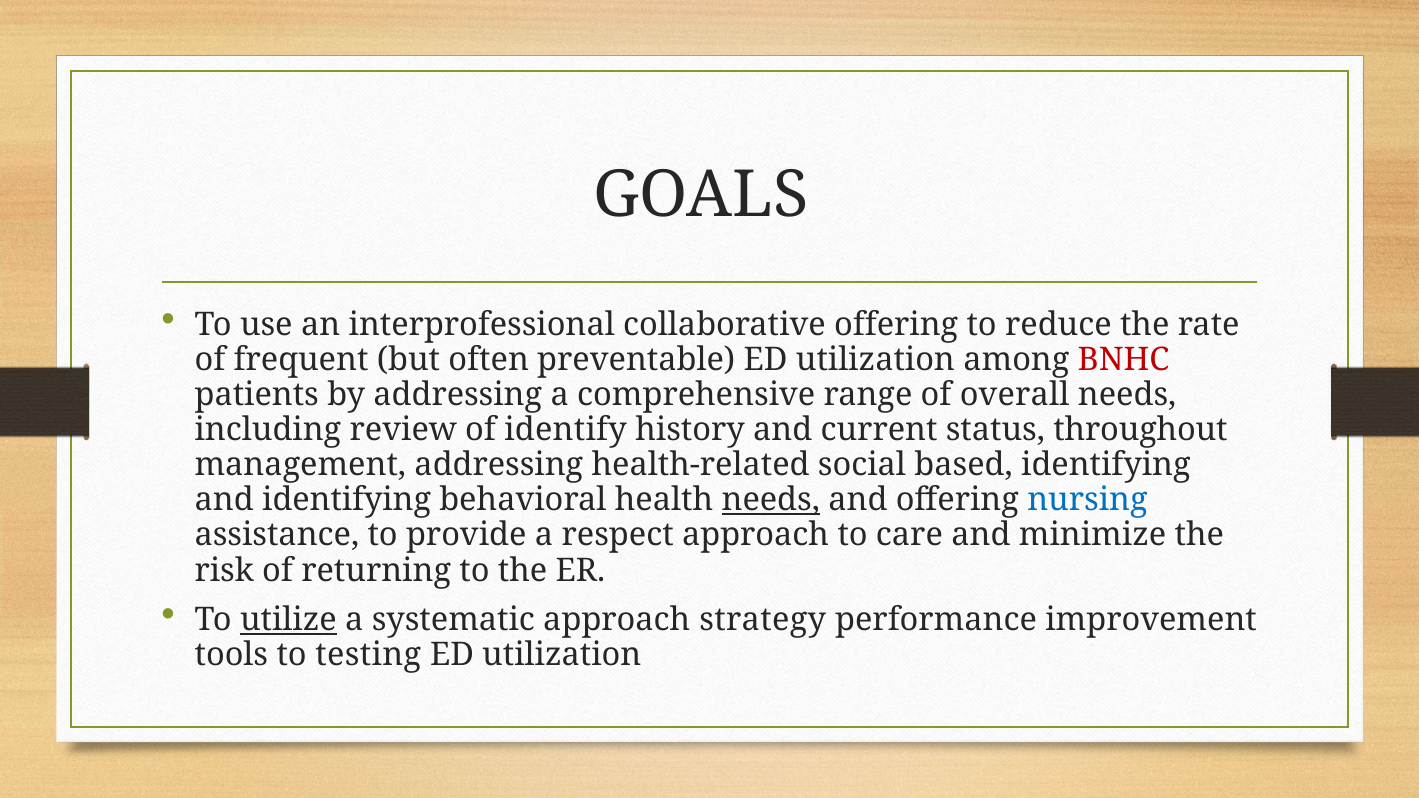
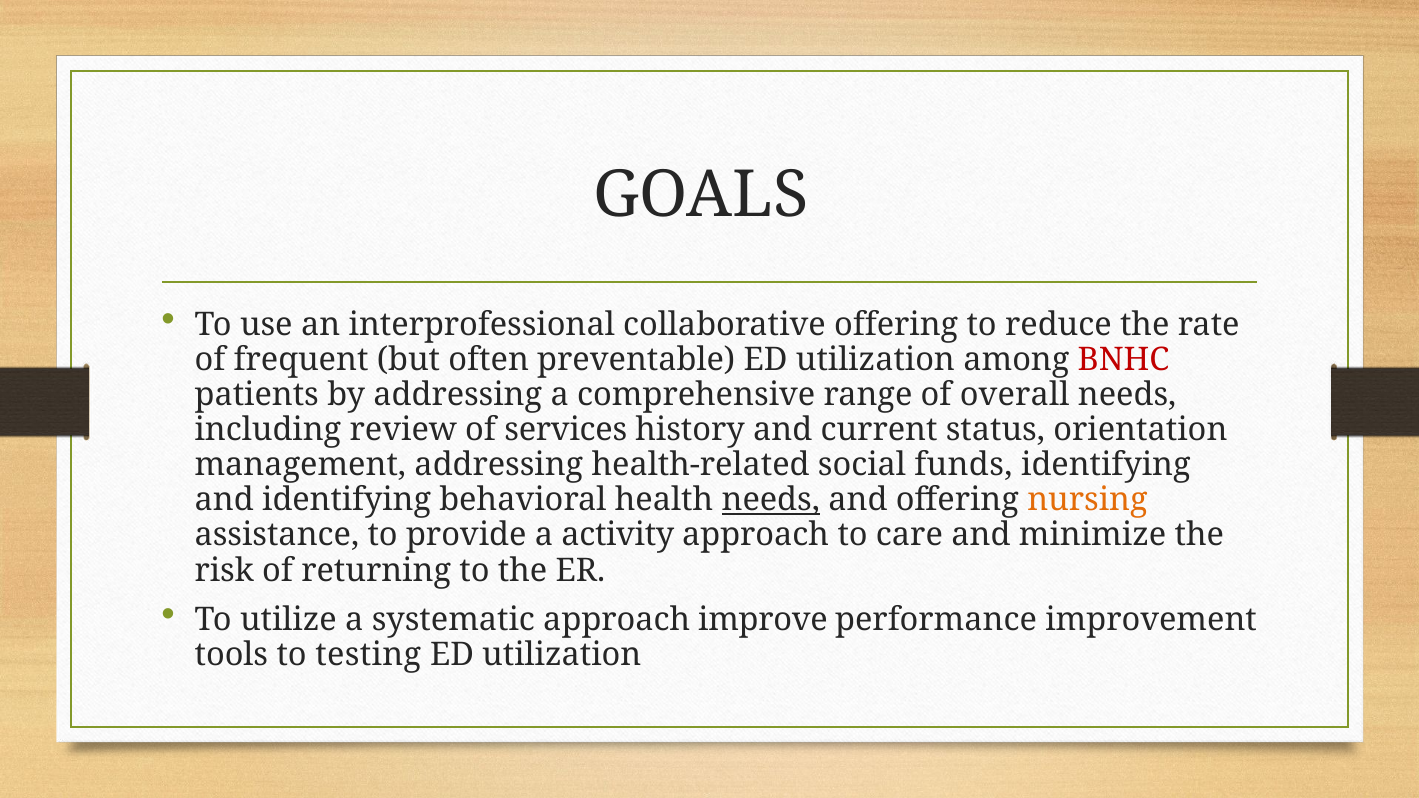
identify: identify -> services (566, 430)
throughout: throughout -> orientation (1140, 430)
based: based -> funds (963, 465)
nursing colour: blue -> orange (1087, 500)
respect: respect -> activity (618, 535)
utilize underline: present -> none (288, 620)
strategy: strategy -> improve (763, 620)
